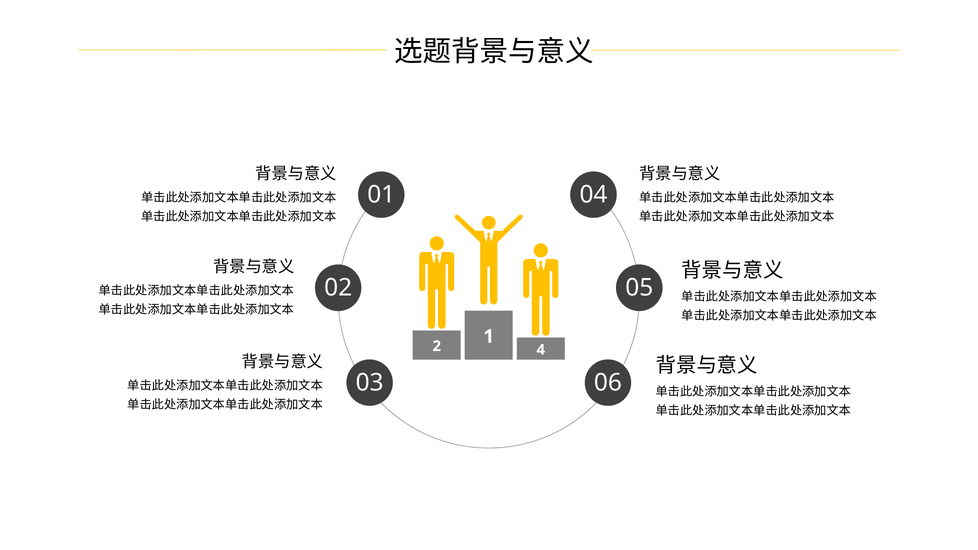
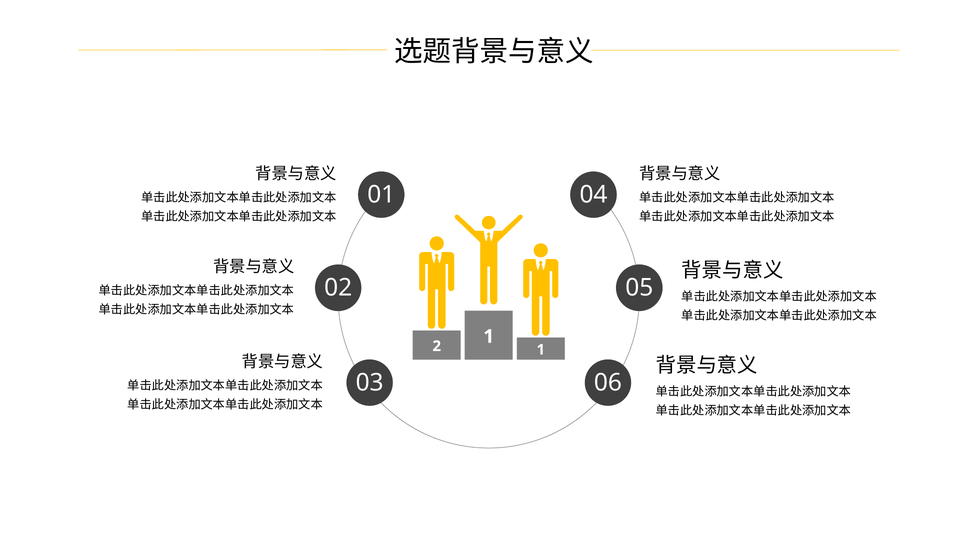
2 4: 4 -> 1 (541, 350)
